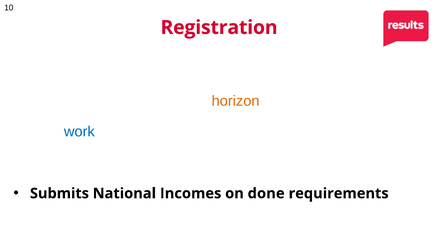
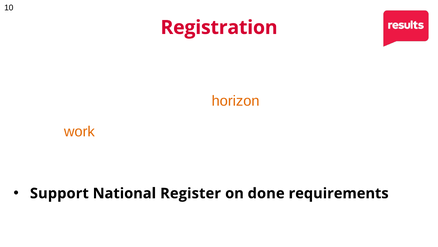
work colour: blue -> orange (79, 131)
Submits: Submits -> Support (59, 193)
Incomes: Incomes -> Register (191, 193)
